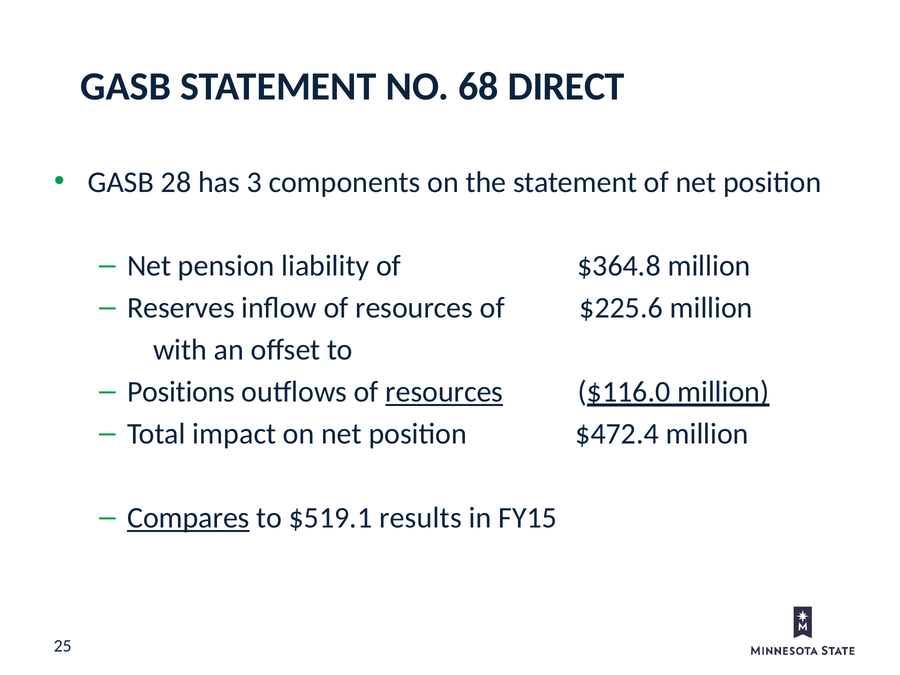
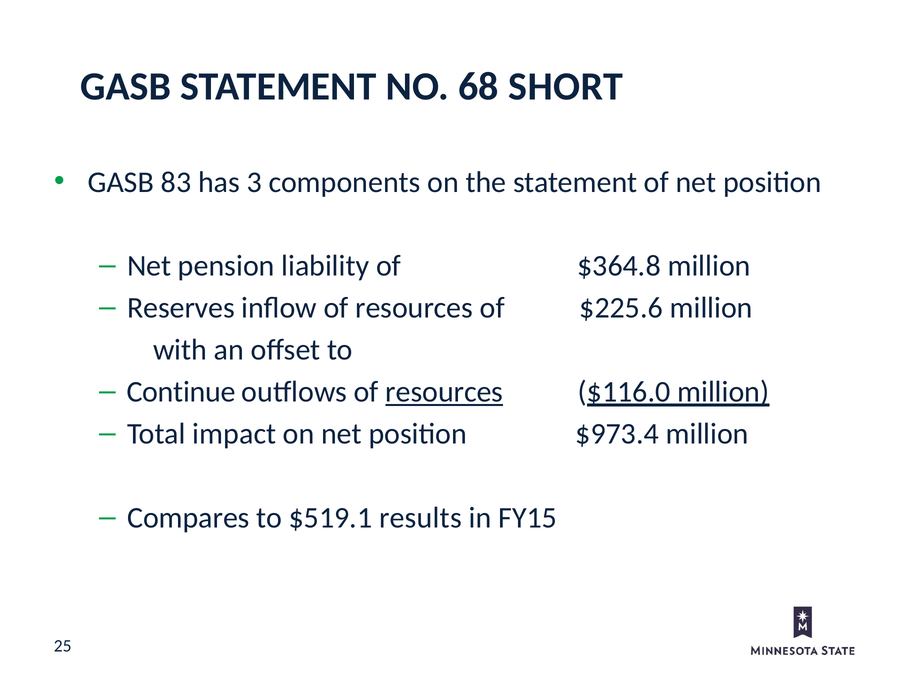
DIRECT: DIRECT -> SHORT (566, 87)
28: 28 -> 83 (176, 182)
Positions: Positions -> Continue (181, 392)
$472.4: $472.4 -> $973.4 (617, 434)
Compares underline: present -> none (188, 518)
